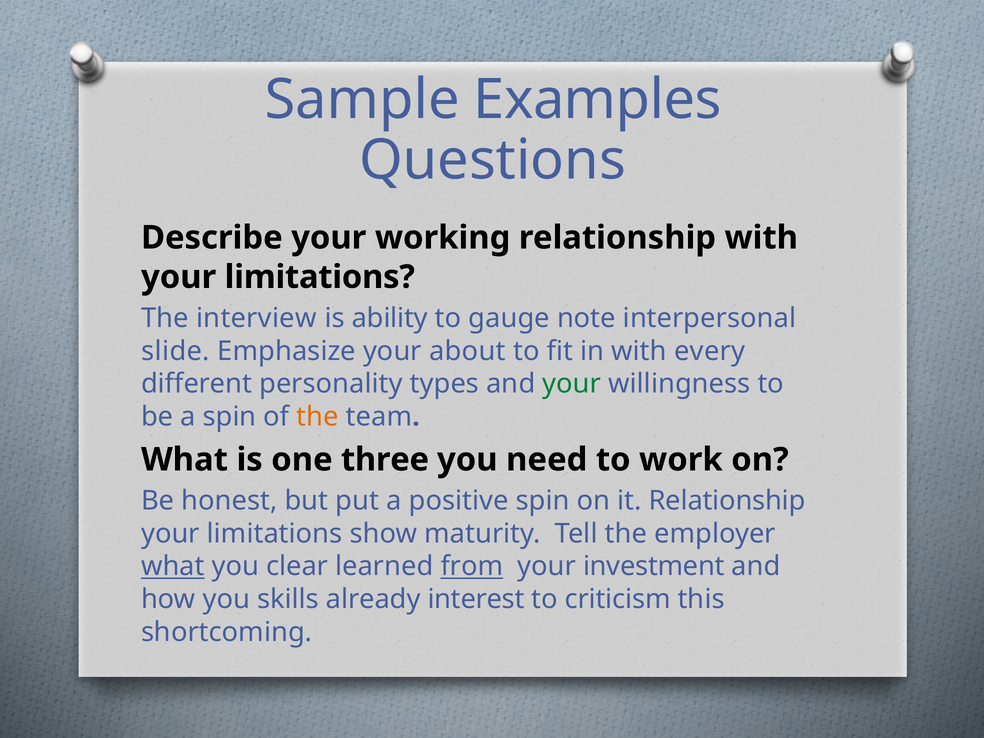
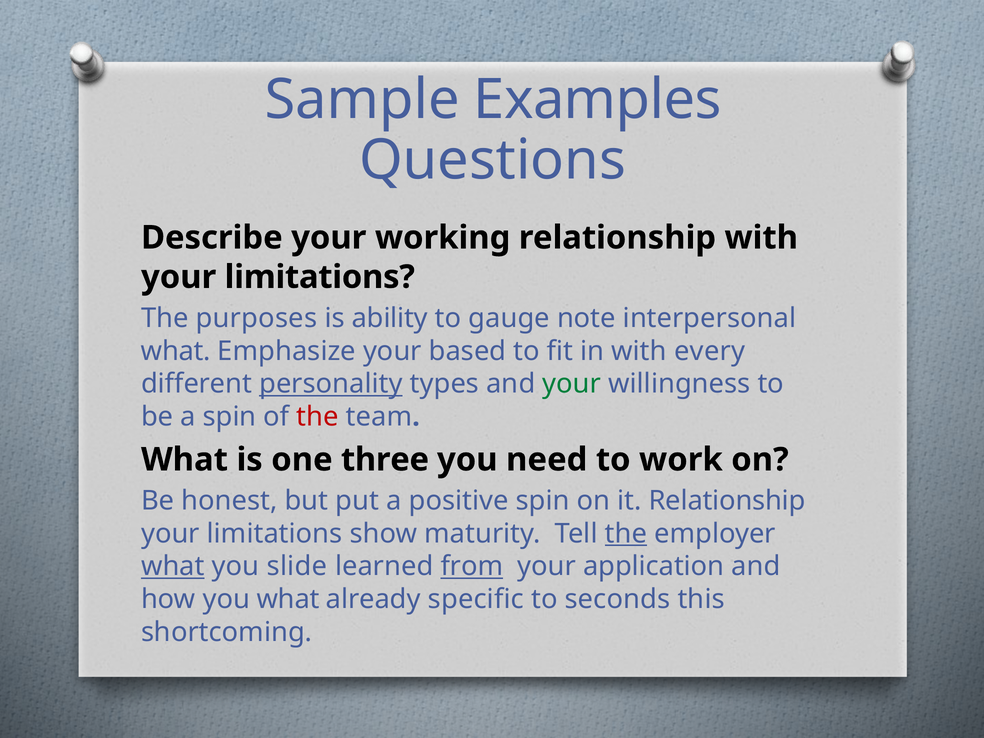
interview: interview -> purposes (256, 318)
slide: slide -> what (176, 351)
about: about -> based (468, 351)
personality underline: none -> present (331, 384)
the colour: orange -> red (318, 417)
the underline: none -> present (626, 534)
clear: clear -> slide (297, 566)
investment: investment -> application (654, 566)
you skills: skills -> what (288, 599)
interest: interest -> specific (476, 599)
criticism: criticism -> seconds (618, 599)
